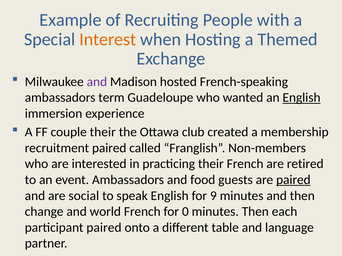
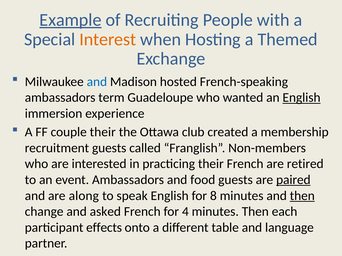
Example underline: none -> present (70, 20)
and colour: purple -> blue (97, 82)
recruitment paired: paired -> guests (109, 148)
social: social -> along (84, 196)
9: 9 -> 8 (213, 196)
then underline: none -> present (302, 196)
world: world -> asked (105, 212)
0: 0 -> 4 (185, 212)
participant paired: paired -> effects (104, 228)
